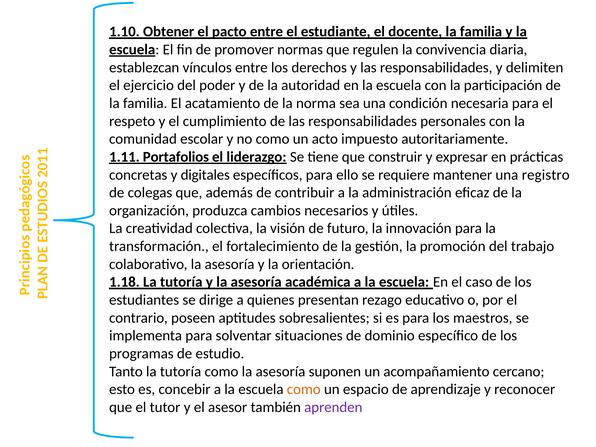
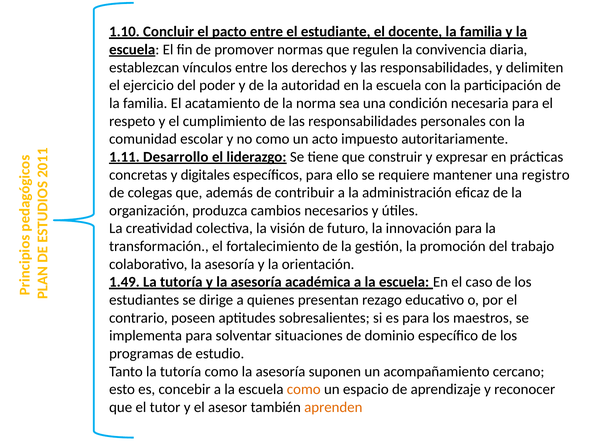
Obtener: Obtener -> Concluir (169, 32)
Portafolios: Portafolios -> Desarrollo (176, 157)
1.18: 1.18 -> 1.49 (124, 282)
aprenden colour: purple -> orange (333, 407)
